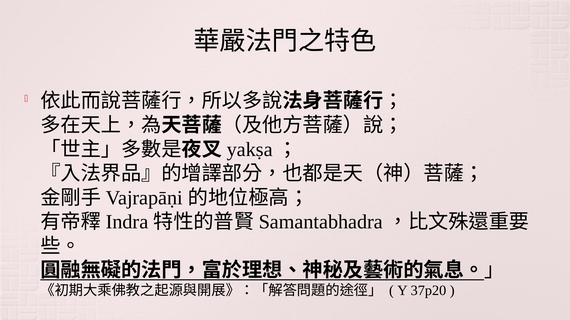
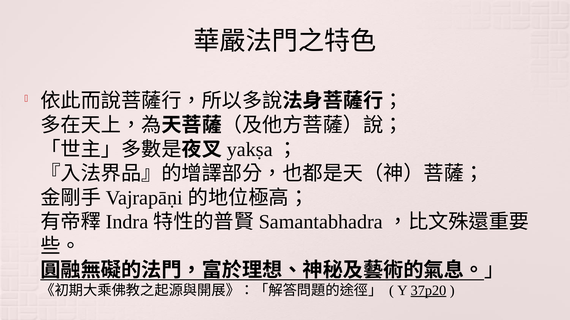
37p20 underline: none -> present (428, 291)
